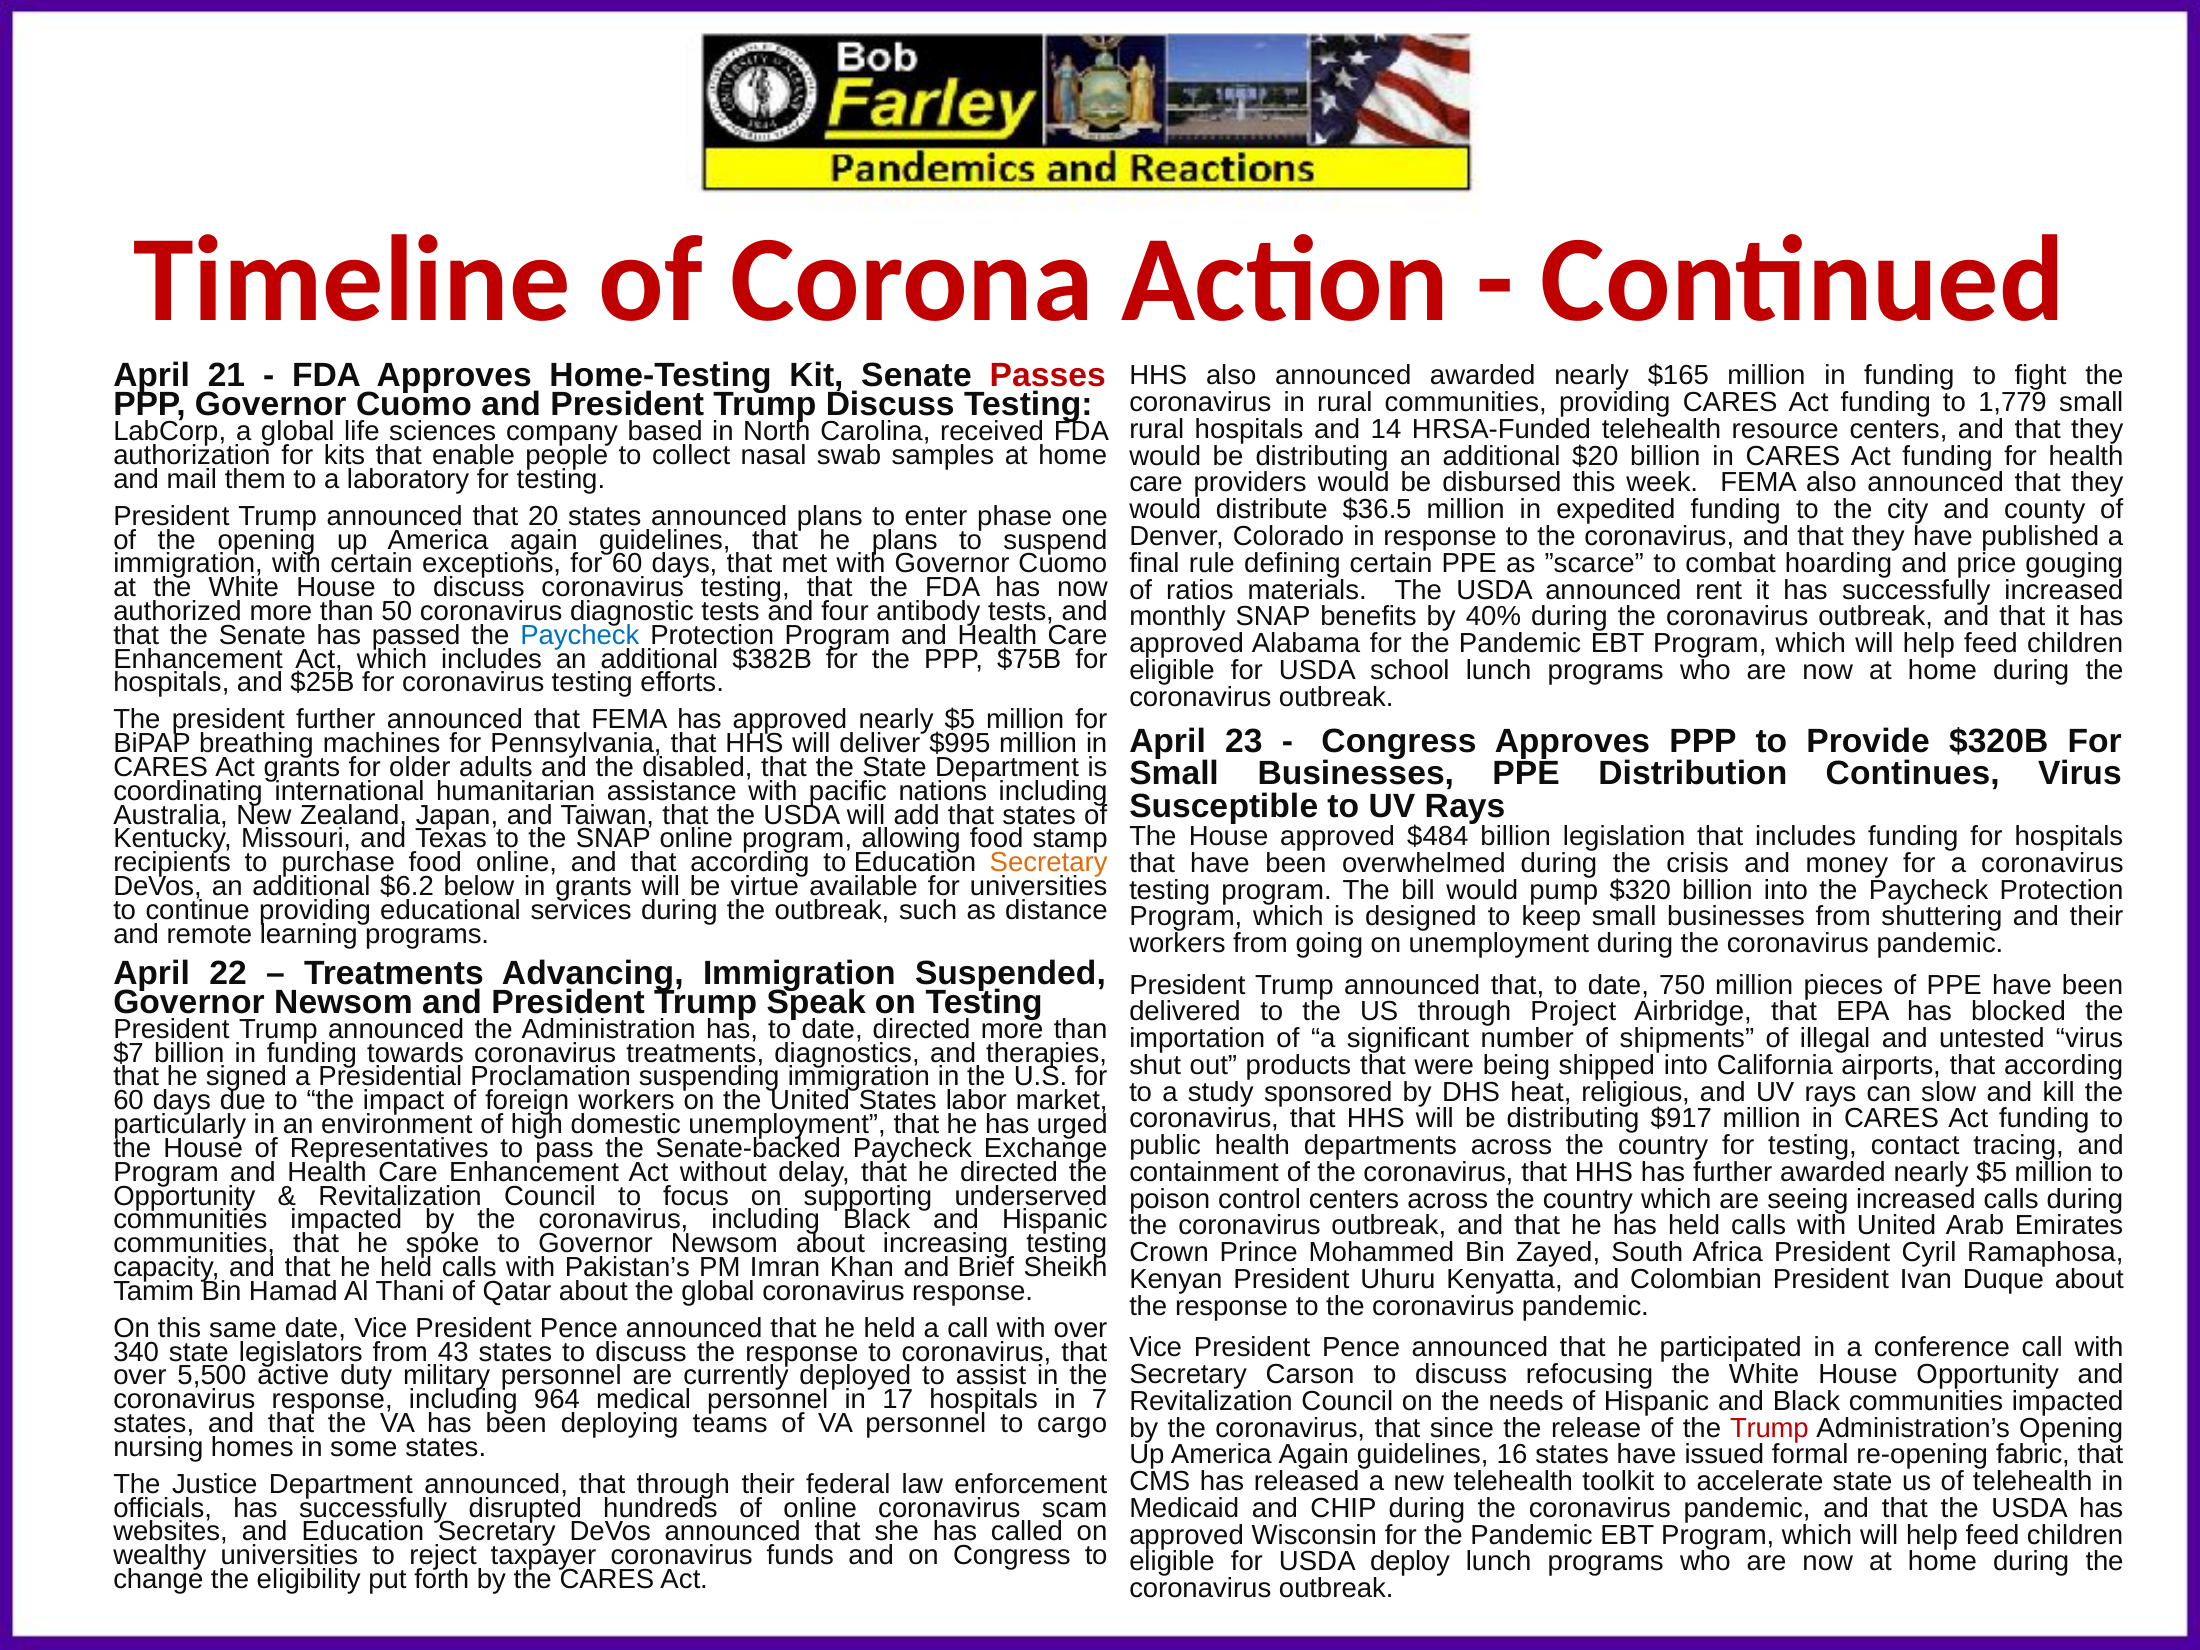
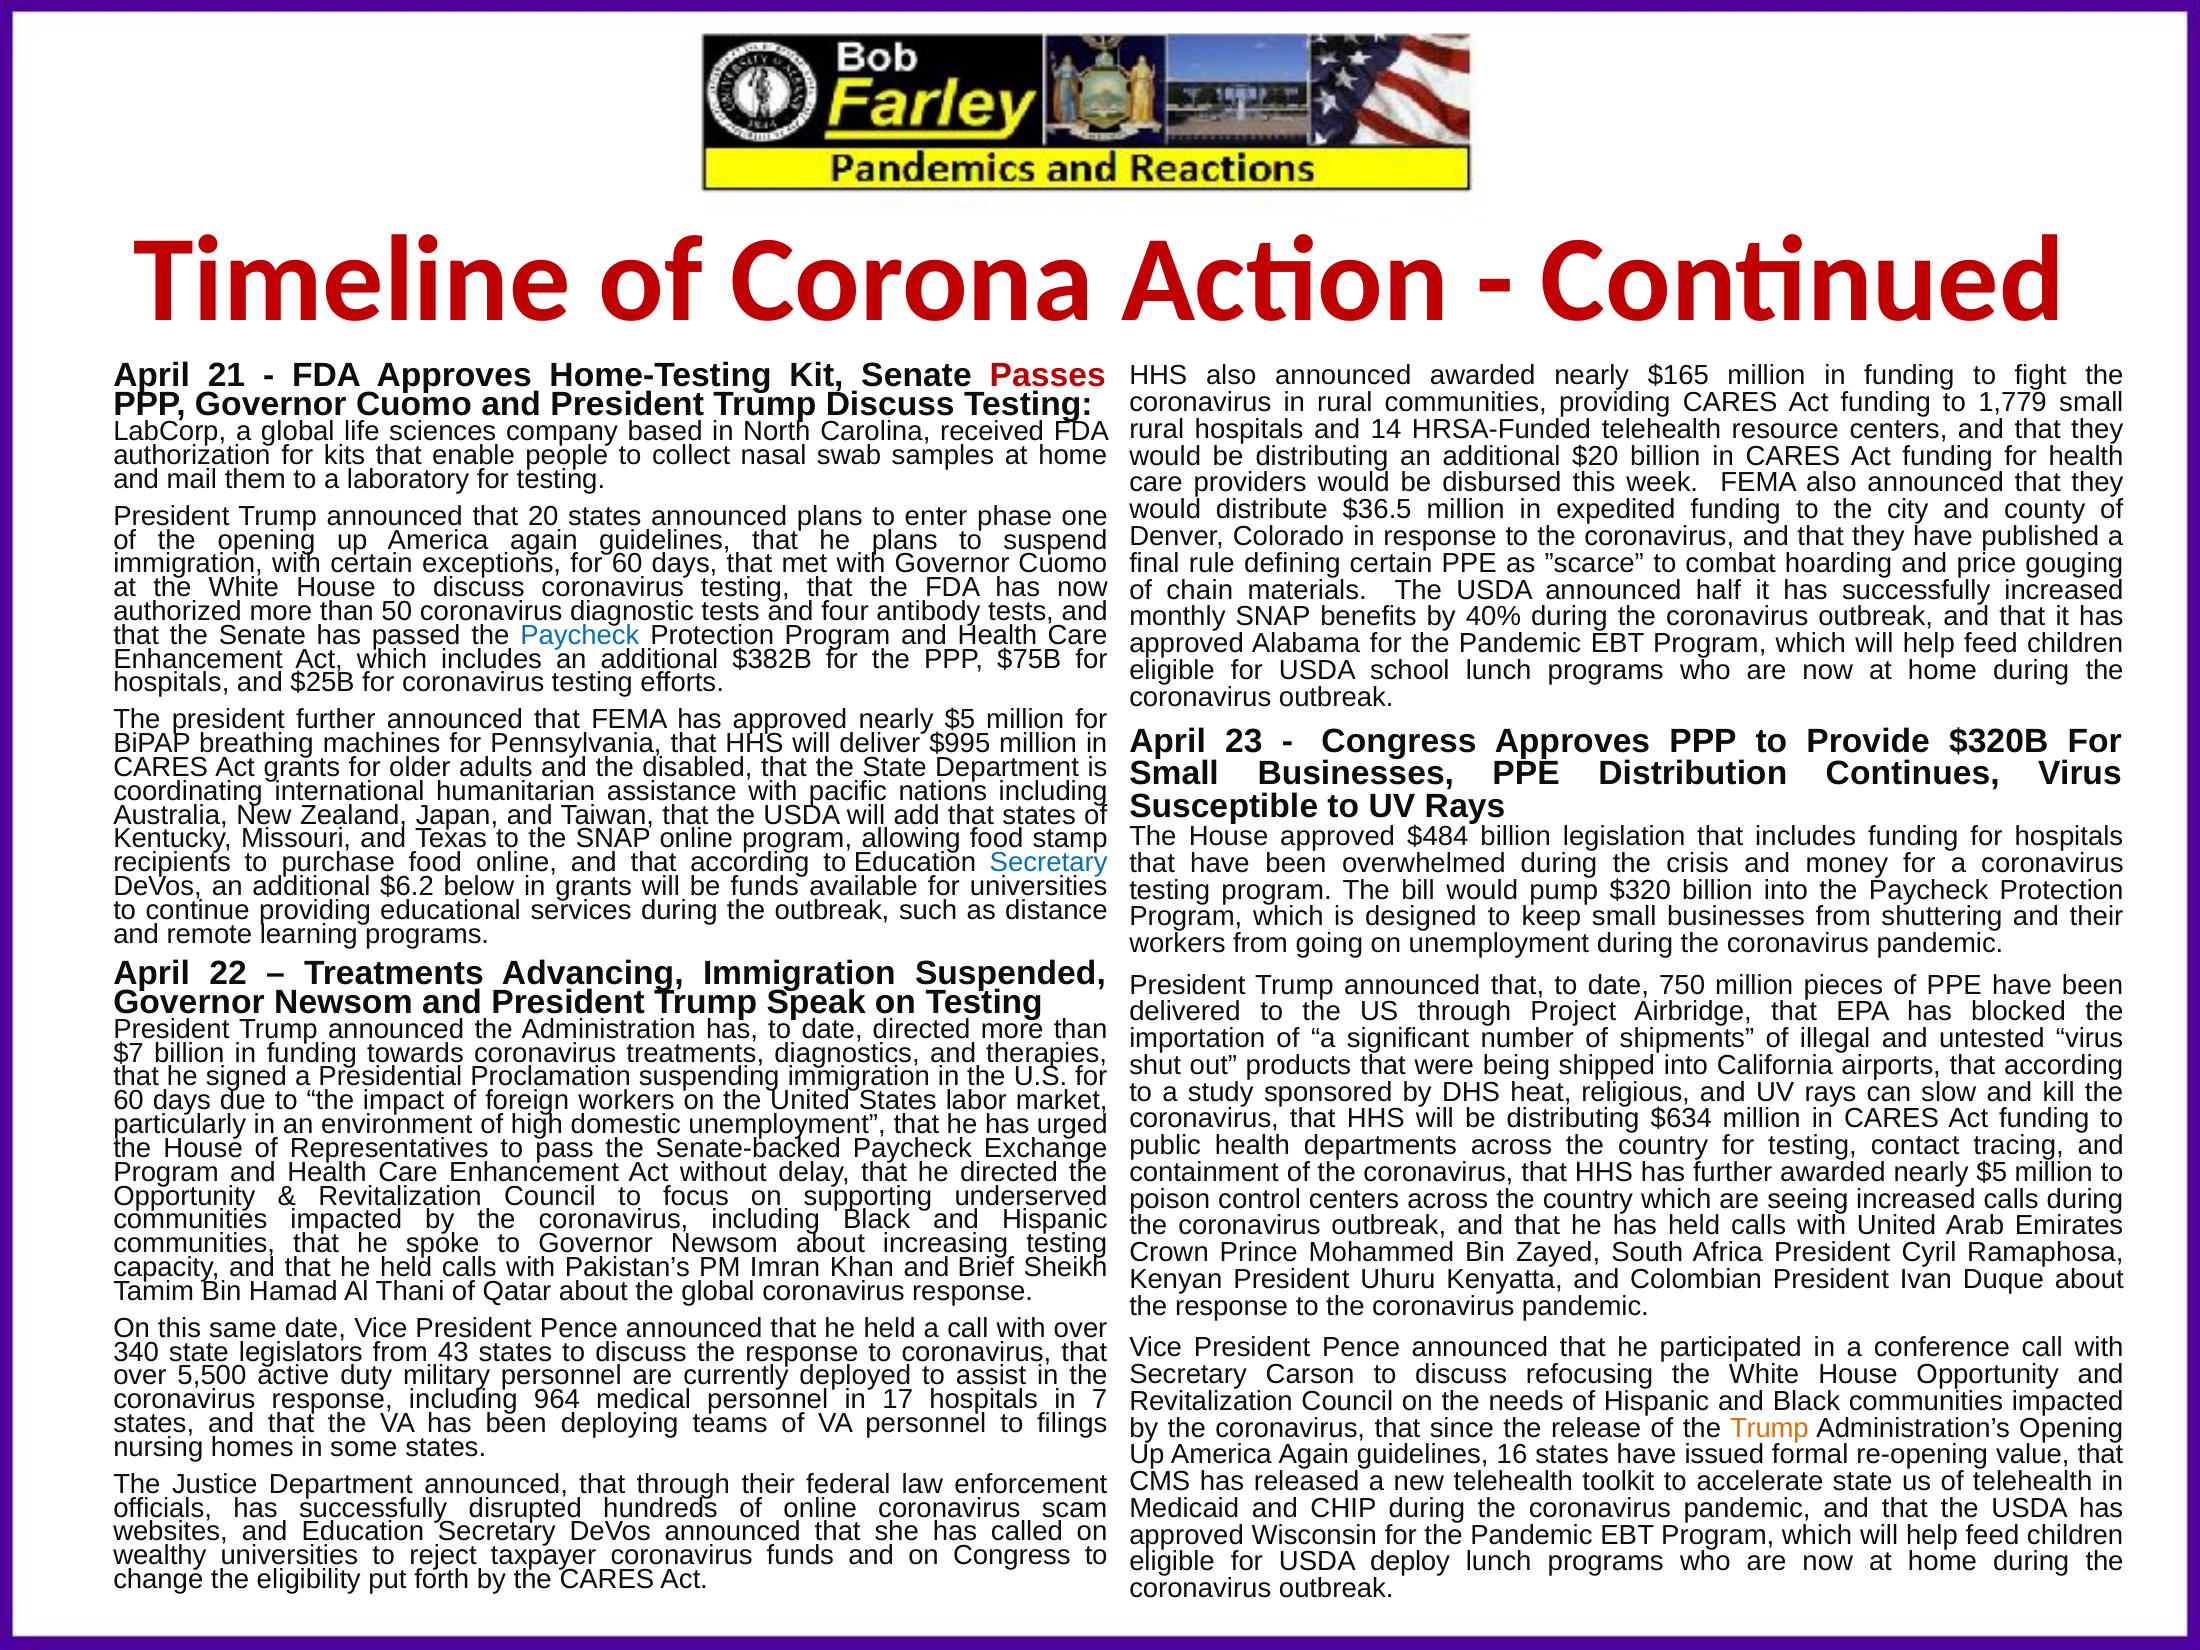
ratios: ratios -> chain (1200, 590)
rent: rent -> half (1718, 590)
Secretary colour: orange -> blue (1049, 863)
be virtue: virtue -> funds (765, 887)
$917: $917 -> $634 (1681, 1119)
cargo: cargo -> filings (1072, 1423)
Trump colour: red -> orange (1769, 1428)
fabric: fabric -> value (2033, 1455)
